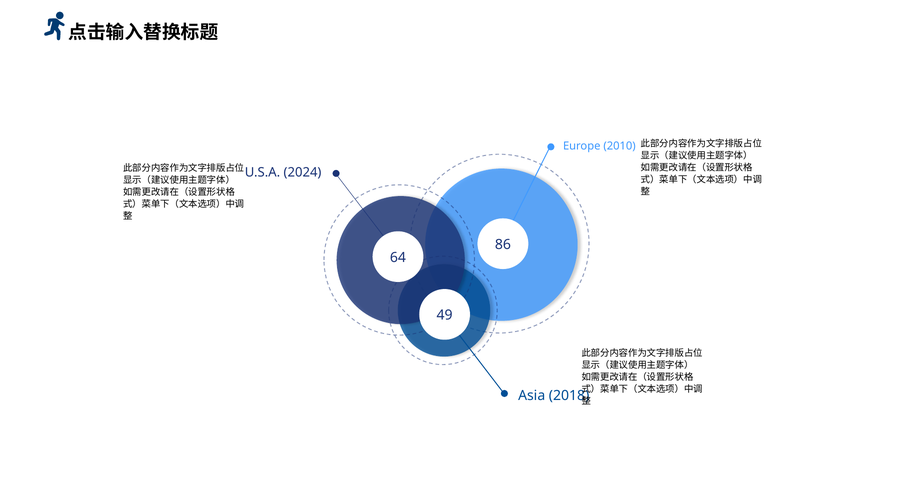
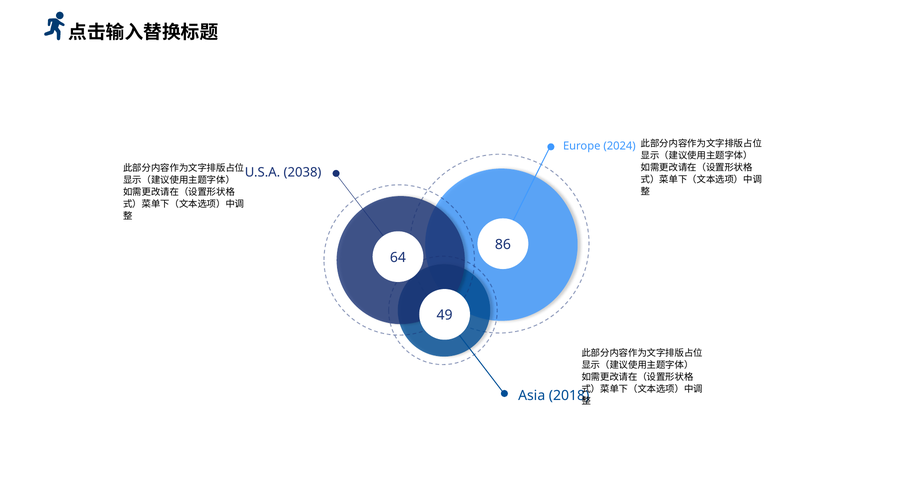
2010: 2010 -> 2024 (620, 146)
2024: 2024 -> 2038 (303, 173)
